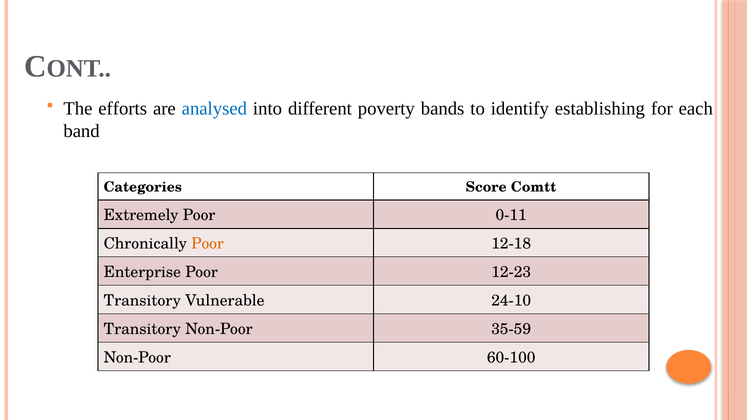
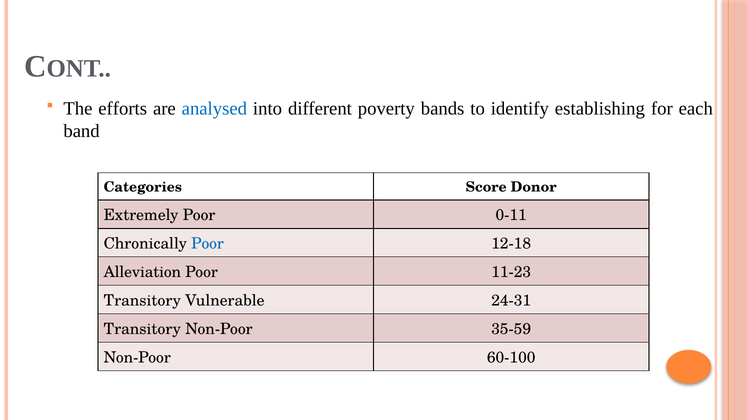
Comtt: Comtt -> Donor (534, 187)
Poor colour: orange -> blue (208, 244)
Enterprise: Enterprise -> Alleviation (142, 272)
12-23: 12-23 -> 11-23 (511, 272)
24-10: 24-10 -> 24-31 (511, 301)
